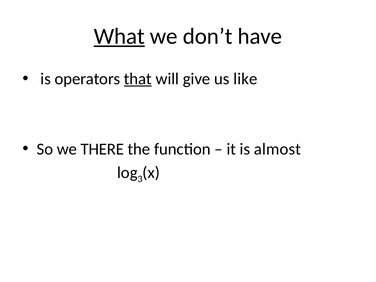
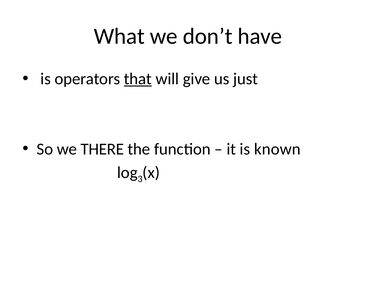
What underline: present -> none (119, 36)
like: like -> just (246, 79)
almost: almost -> known (277, 149)
